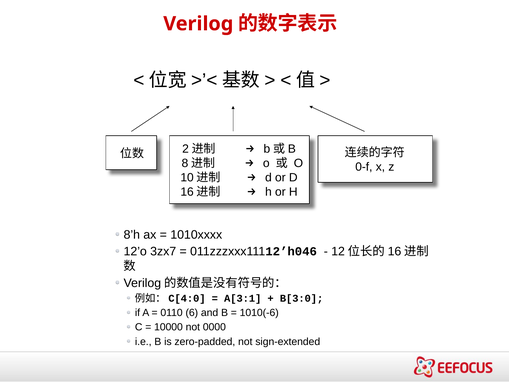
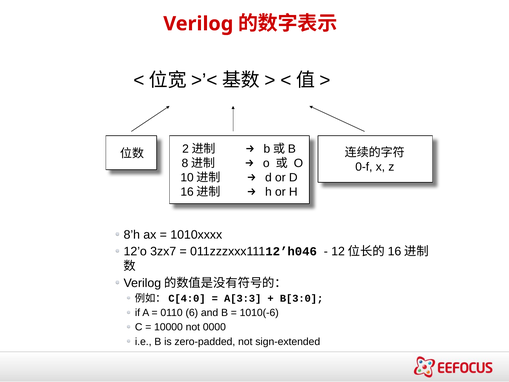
A[3:1: A[3:1 -> A[3:3 (243, 298)
